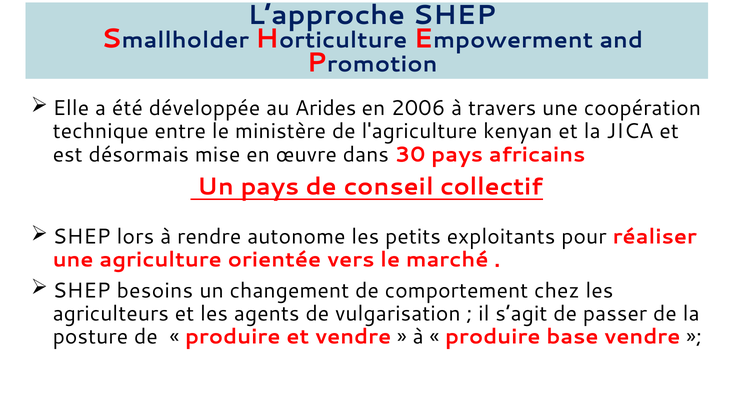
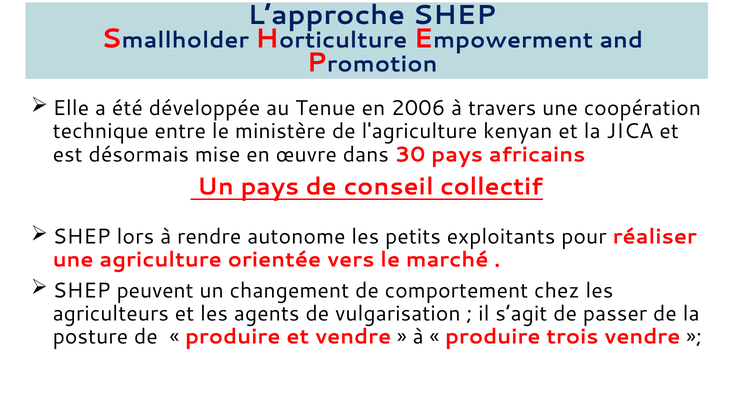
Arides: Arides -> Tenue (325, 108)
besoins: besoins -> peuvent (155, 290)
base: base -> trois (572, 336)
